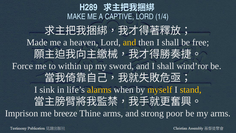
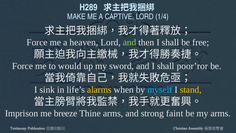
Made: Made -> Force (37, 42)
and colour: yellow -> light green (130, 42)
within: within -> would (70, 66)
wind’ror: wind’ror -> poor’ror (192, 66)
myself colour: yellow -> light blue (160, 90)
poor: poor -> faint (175, 113)
